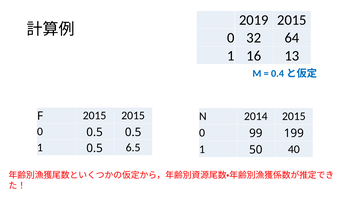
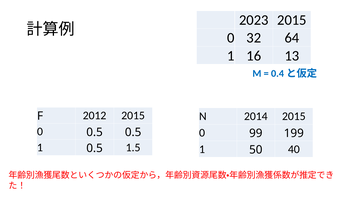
2019: 2019 -> 2023 (254, 20)
2015: 2015 -> 2012 (95, 115)
6.5: 6.5 -> 1.5 (133, 147)
